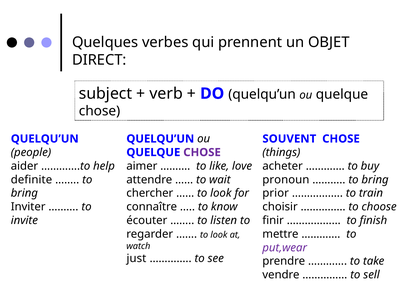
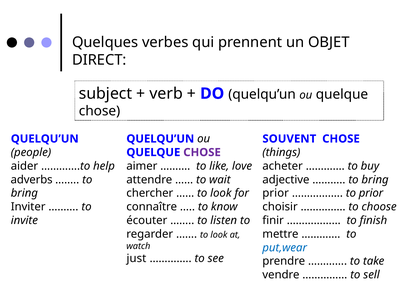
definite: definite -> adverbs (32, 180)
pronoun: pronoun -> adjective (286, 180)
to train: train -> prior (371, 193)
put,wear colour: purple -> blue (285, 248)
